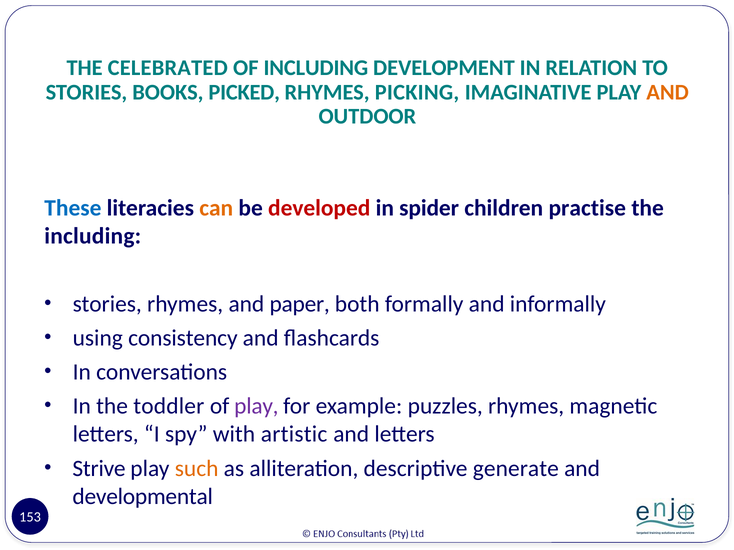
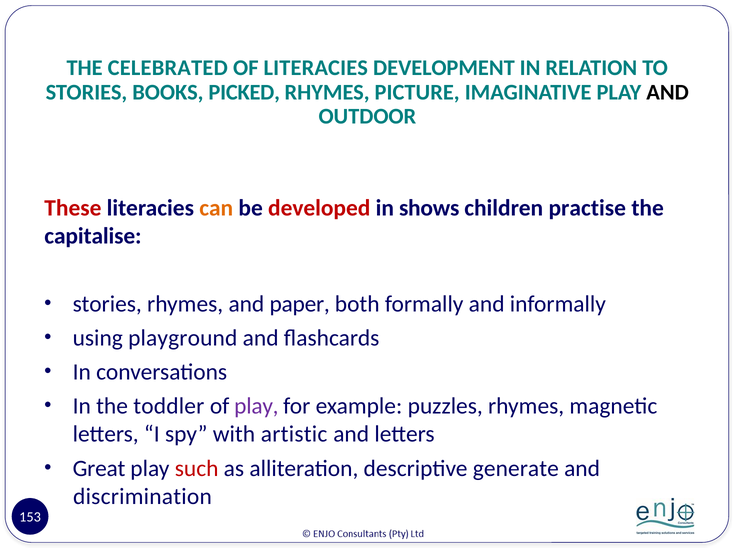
OF INCLUDING: INCLUDING -> LITERACIES (316, 68)
PICKING: PICKING -> PICTURE (417, 92)
AND colour: orange -> black (668, 92)
These colour: blue -> red (73, 208)
spider: spider -> shows (429, 208)
including: including -> capitalise (93, 236)
consistency: consistency -> playground (183, 338)
Strive: Strive -> Great (99, 469)
such colour: orange -> red (197, 469)
developmental: developmental -> discrimination (142, 497)
